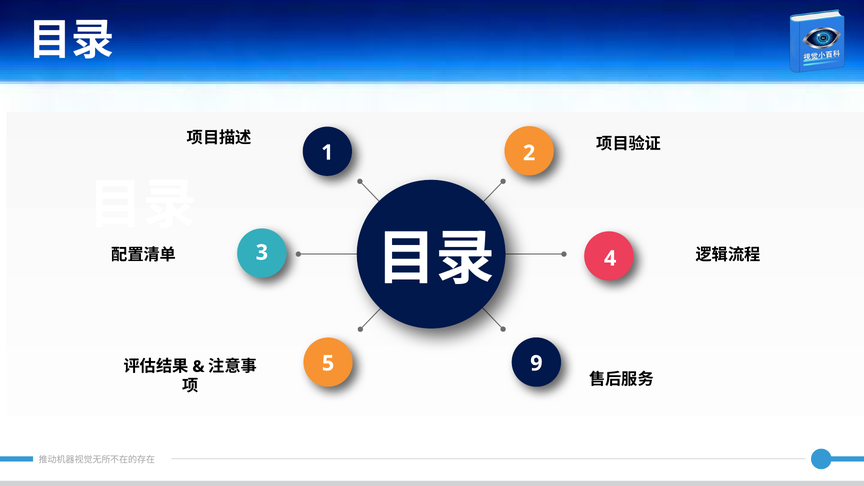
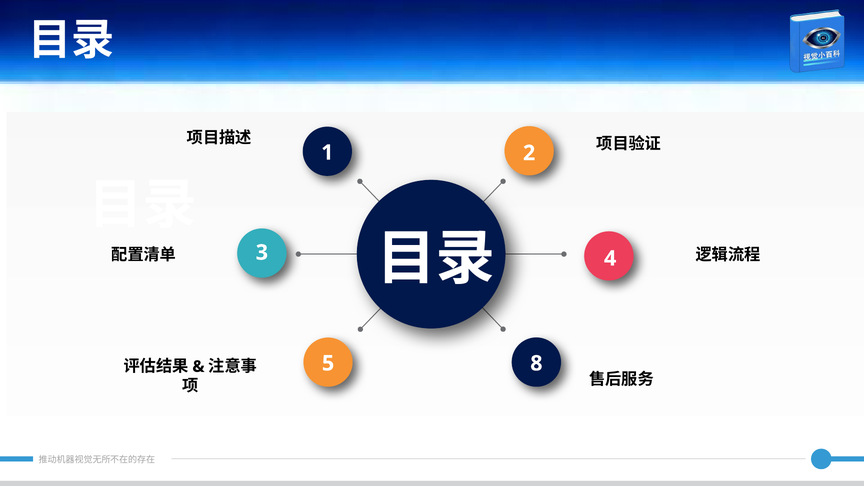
9: 9 -> 8 (536, 363)
